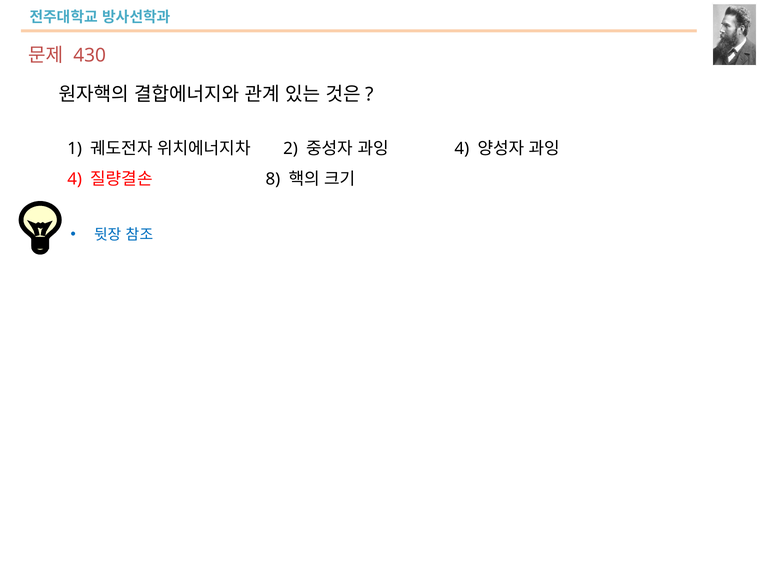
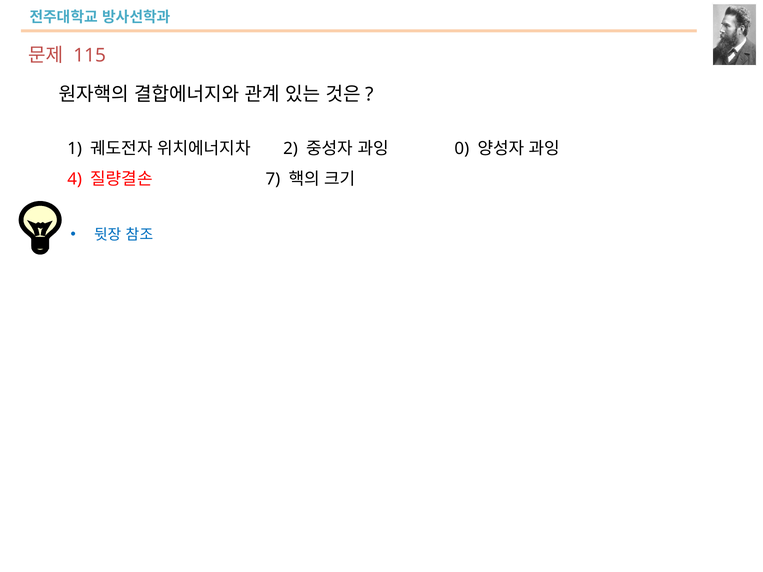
430: 430 -> 115 (90, 55)
4: 4 -> 0 (462, 149)
8: 8 -> 7 (273, 179)
